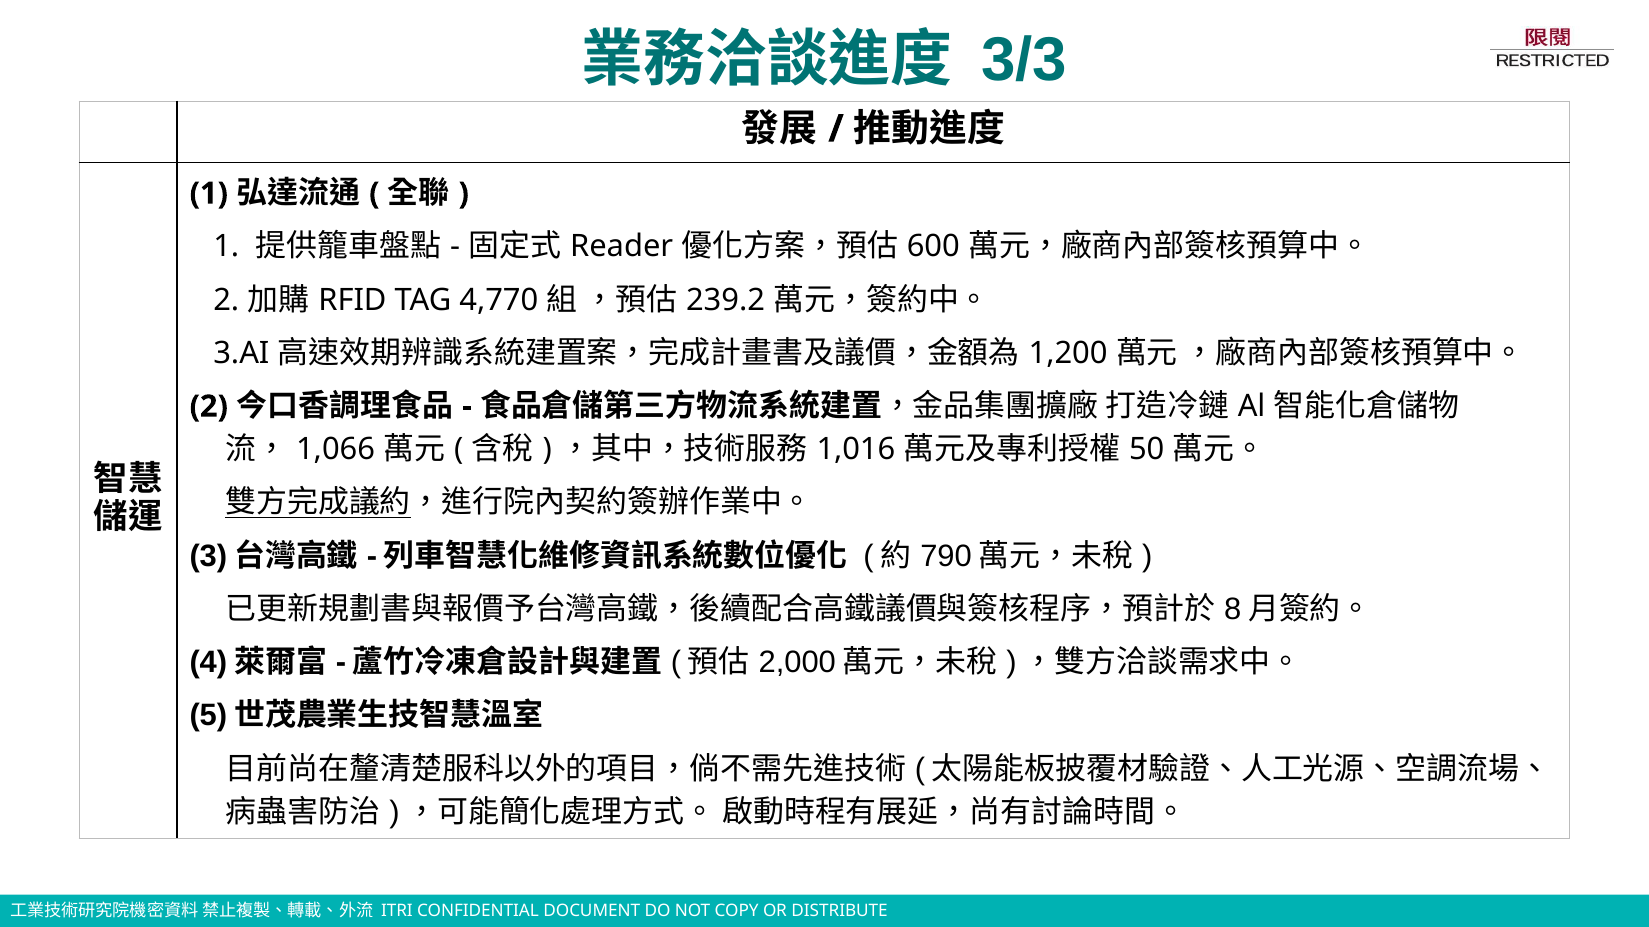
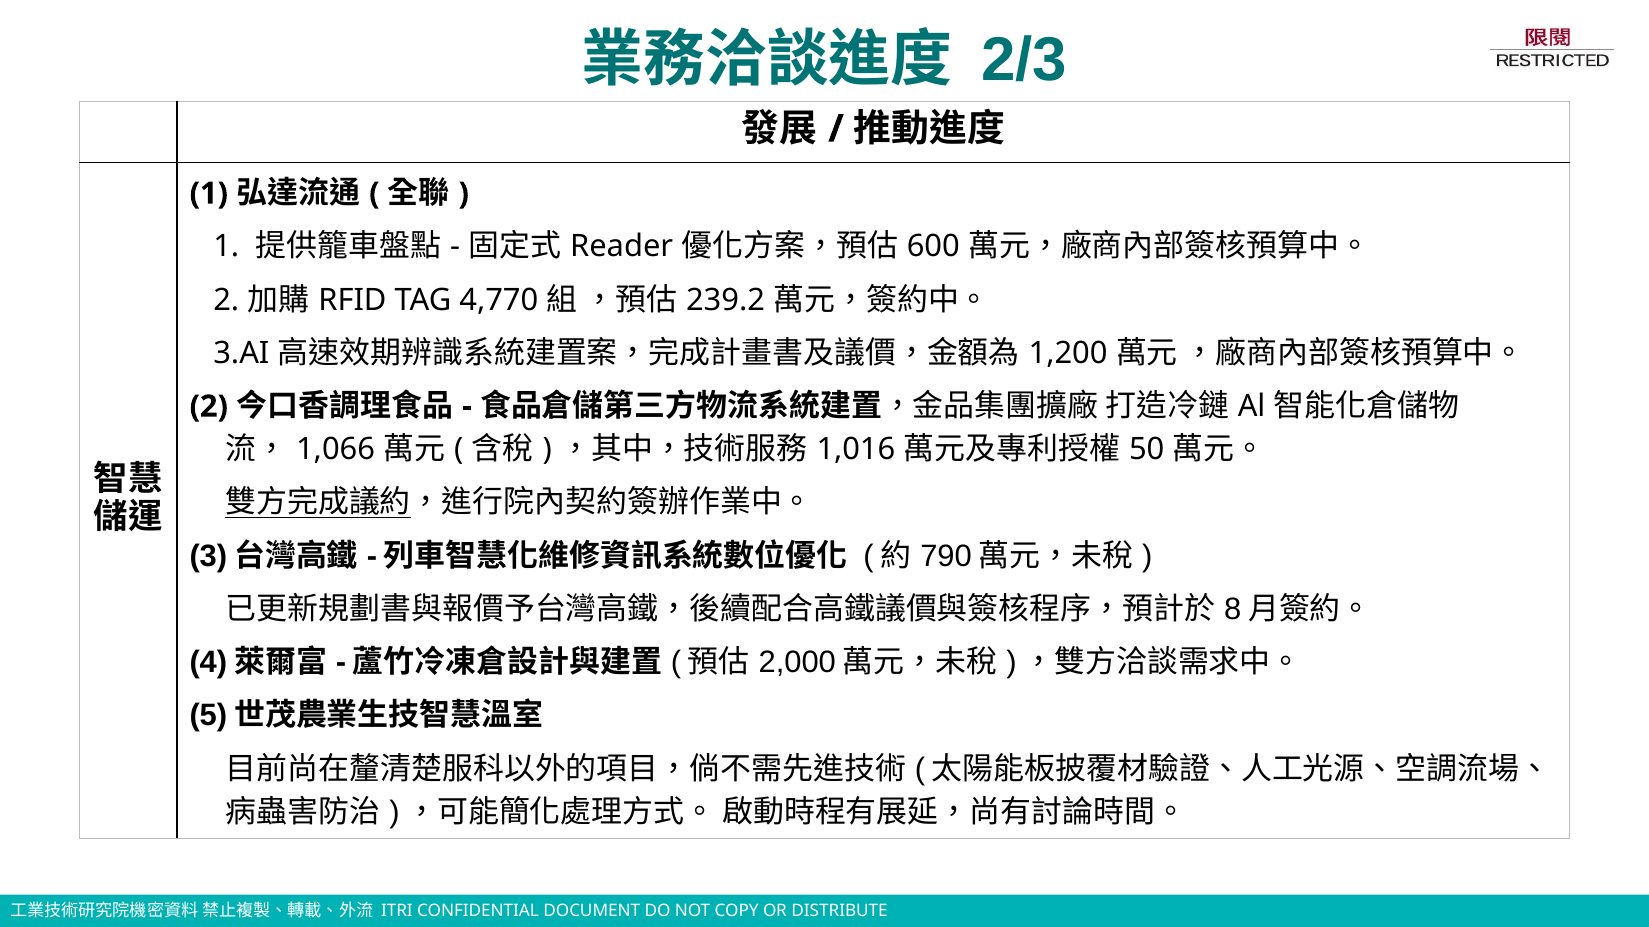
3/3: 3/3 -> 2/3 (1024, 61)
